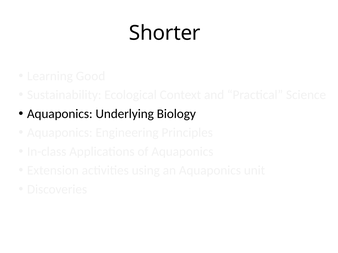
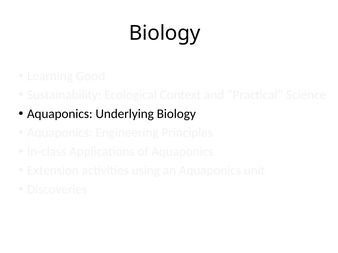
Shorter: Shorter -> Biology (165, 33)
